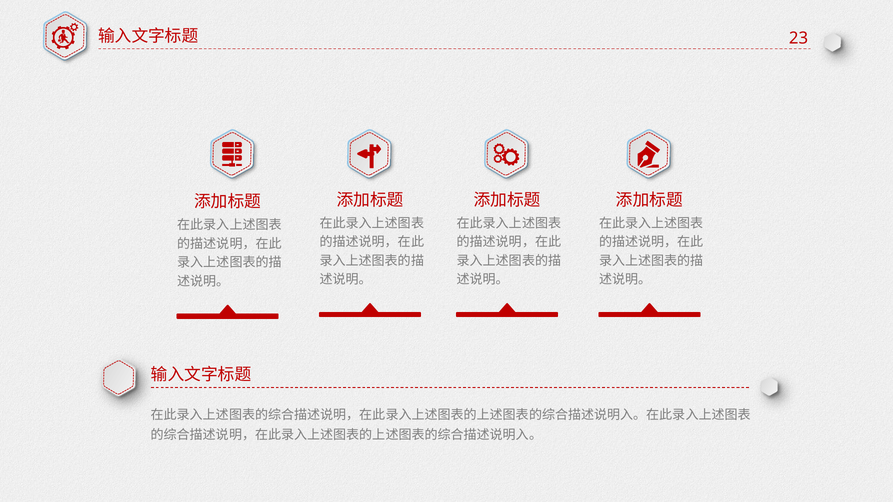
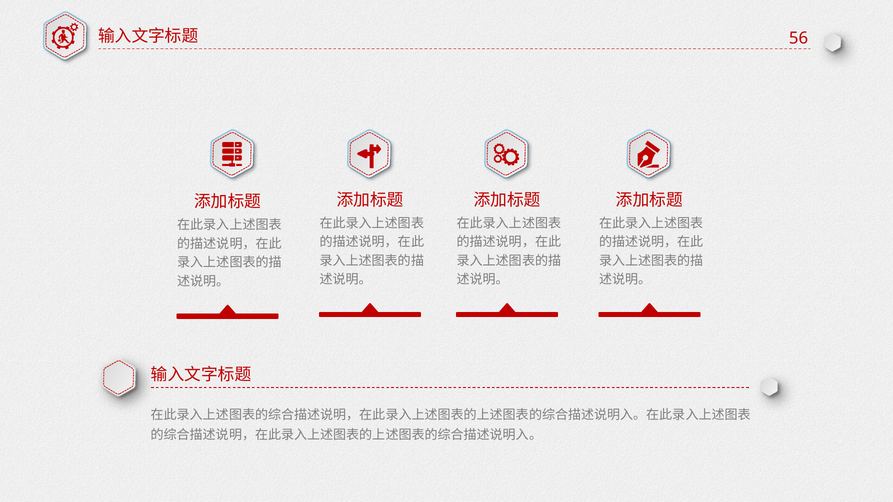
23: 23 -> 56 (799, 38)
